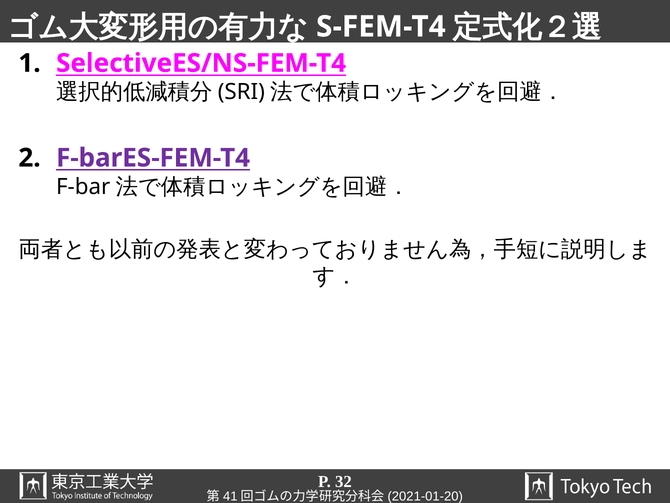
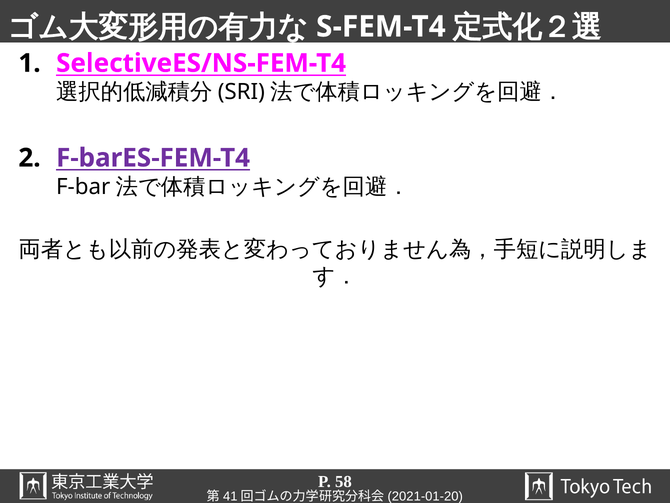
32: 32 -> 58 (343, 481)
